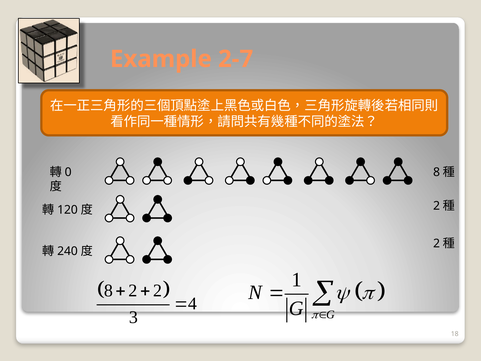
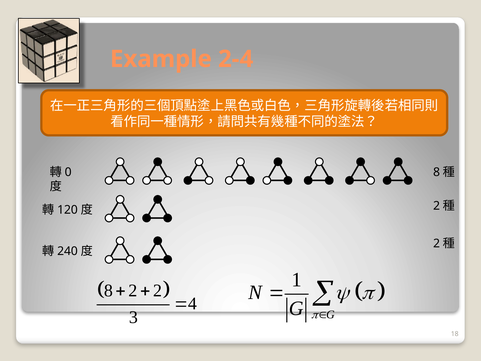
2-7: 2-7 -> 2-4 (236, 59)
